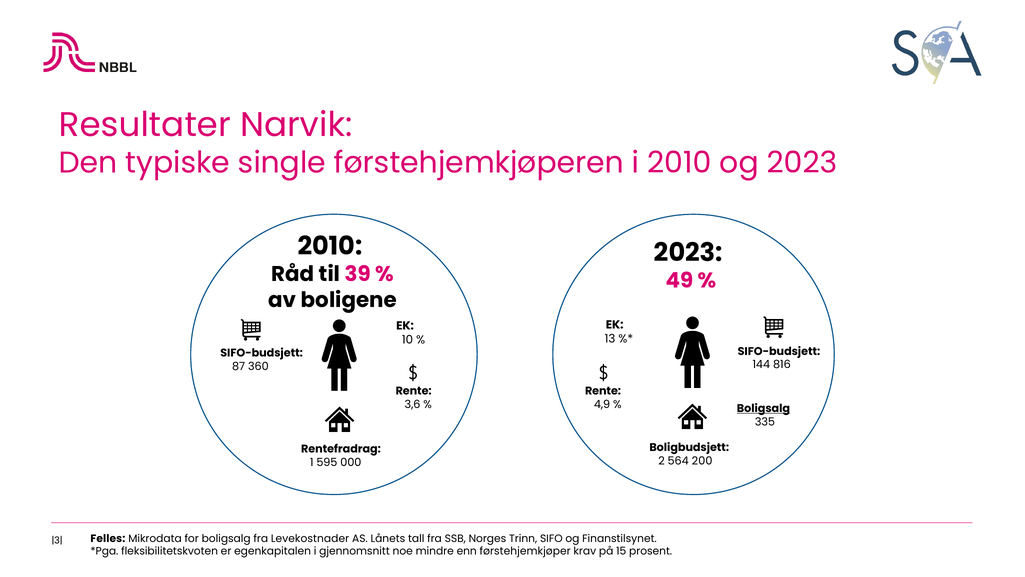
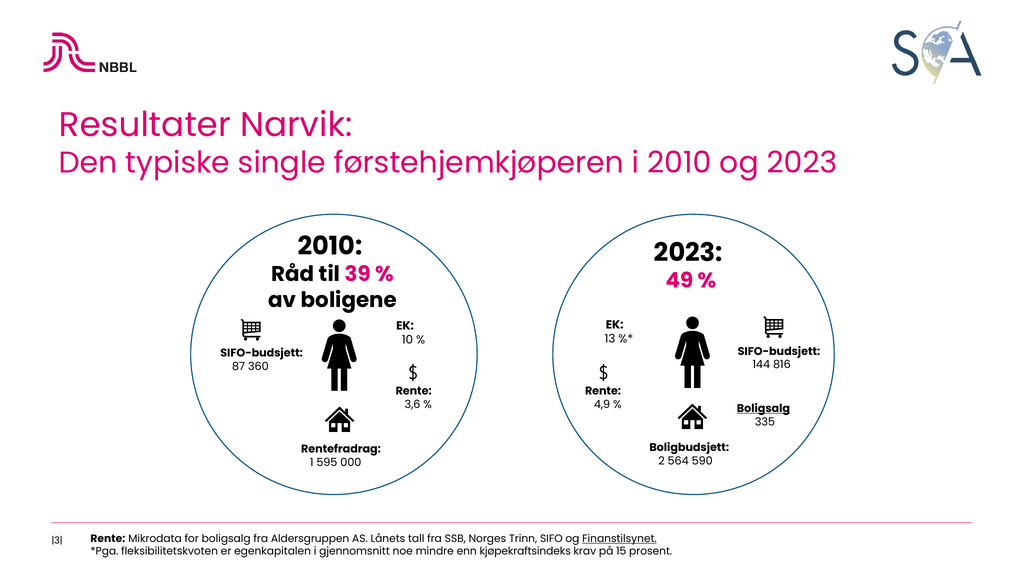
200: 200 -> 590 (702, 461)
Felles: Felles -> Rente (108, 538)
Levekostnader: Levekostnader -> Aldersgruppen (310, 538)
Finanstilsynet underline: none -> present (619, 538)
førstehjemkjøper: førstehjemkjøper -> kjøpekraftsindeks (525, 551)
